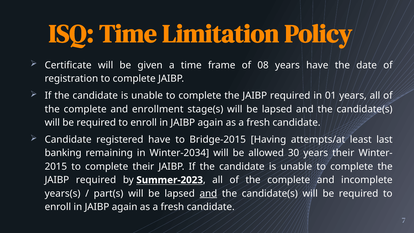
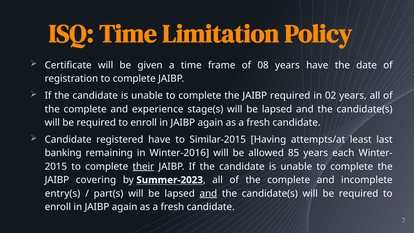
01: 01 -> 02 (331, 96)
enrollment: enrollment -> experience (158, 109)
Bridge-2015: Bridge-2015 -> Similar-2015 (218, 140)
Winter-2034: Winter-2034 -> Winter-2016 (179, 153)
30: 30 -> 85 (294, 153)
years their: their -> each (343, 153)
their underline: none -> present (143, 166)
required: required -> covering (96, 180)
years(s: years(s -> entry(s (63, 193)
